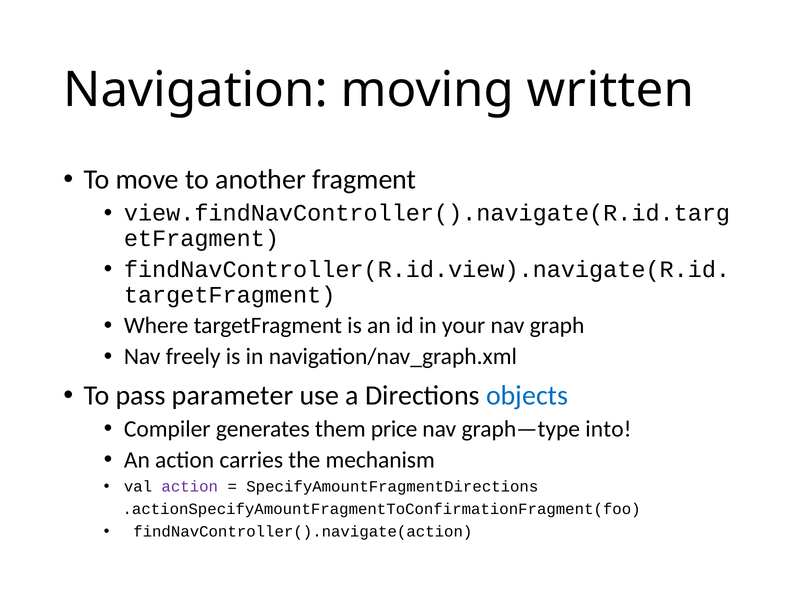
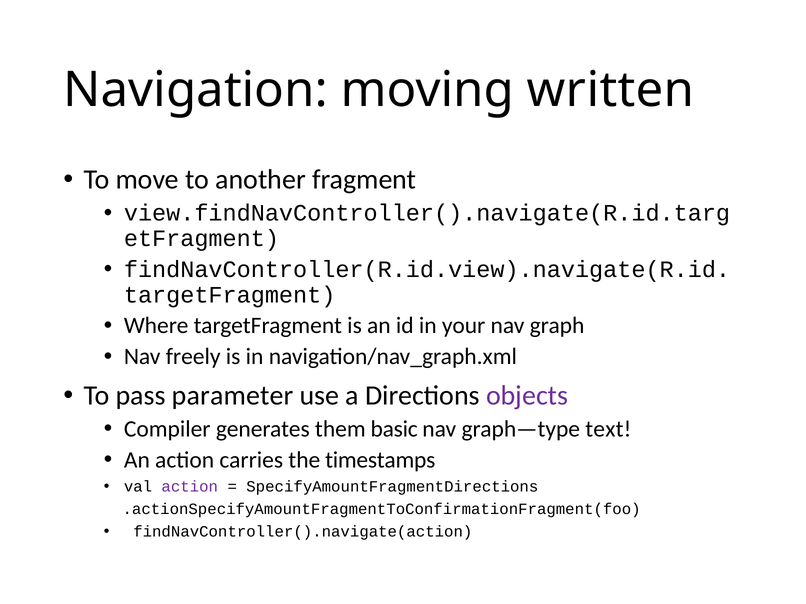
objects colour: blue -> purple (527, 396)
price: price -> basic (394, 429)
into: into -> text (608, 429)
mechanism: mechanism -> timestamps (380, 460)
